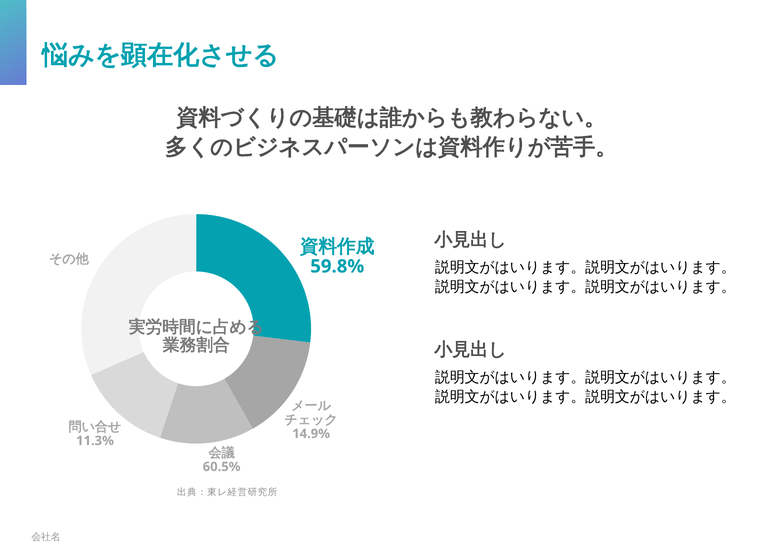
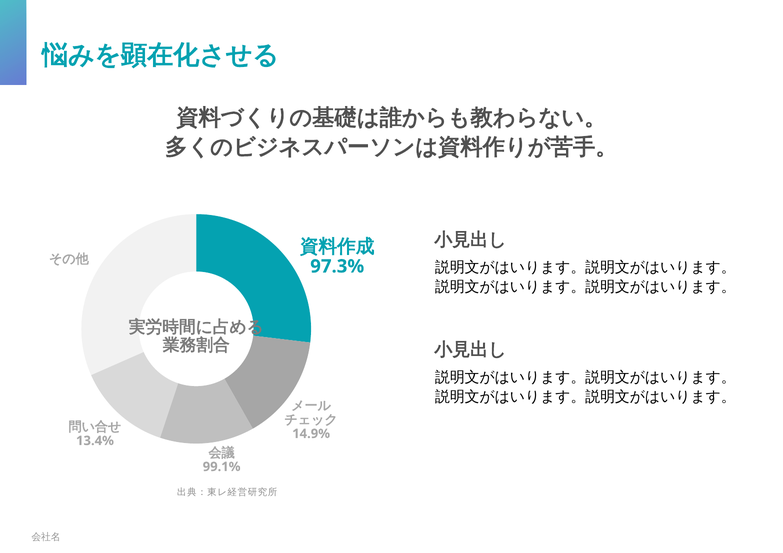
59.8%: 59.8% -> 97.3% (337, 267)
11.3%: 11.3% -> 13.4% (95, 441)
60.5%: 60.5% -> 99.1% (222, 467)
